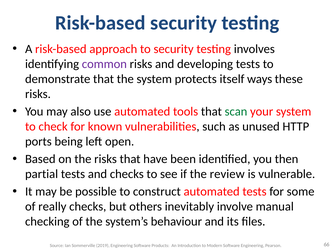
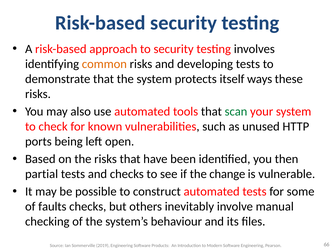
common colour: purple -> orange (104, 64)
review: review -> change (227, 174)
really: really -> faults (52, 207)
